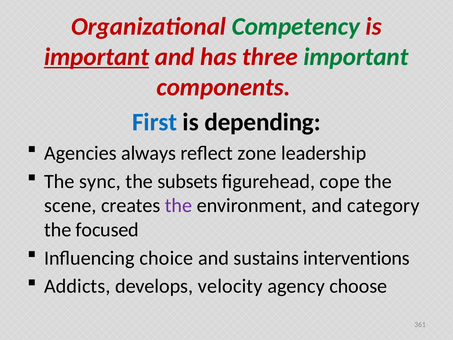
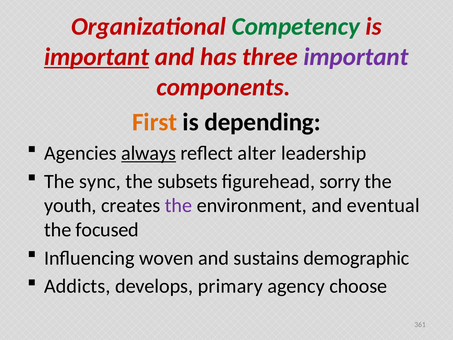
important colour: green -> purple (356, 57)
First colour: blue -> orange (155, 122)
always underline: none -> present (149, 153)
zone: zone -> alter (257, 153)
cope: cope -> sorry (340, 181)
scene: scene -> youth (70, 205)
category: category -> eventual (383, 205)
choice: choice -> woven (167, 258)
interventions: interventions -> demographic (356, 258)
velocity: velocity -> primary (230, 286)
